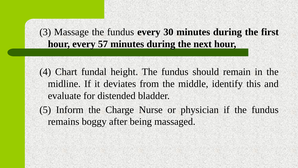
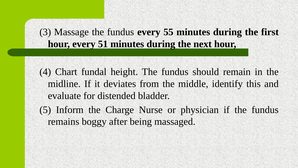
30: 30 -> 55 (168, 32)
57: 57 -> 51 (103, 44)
